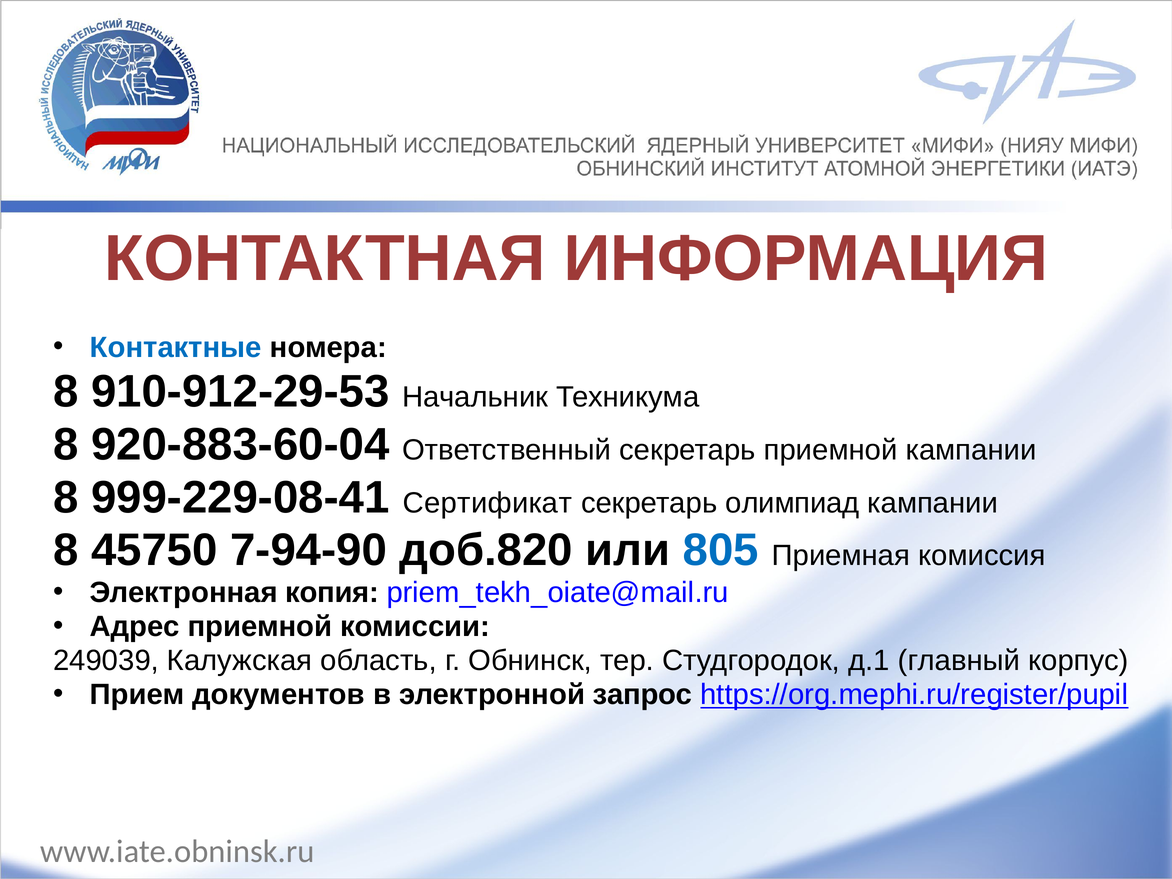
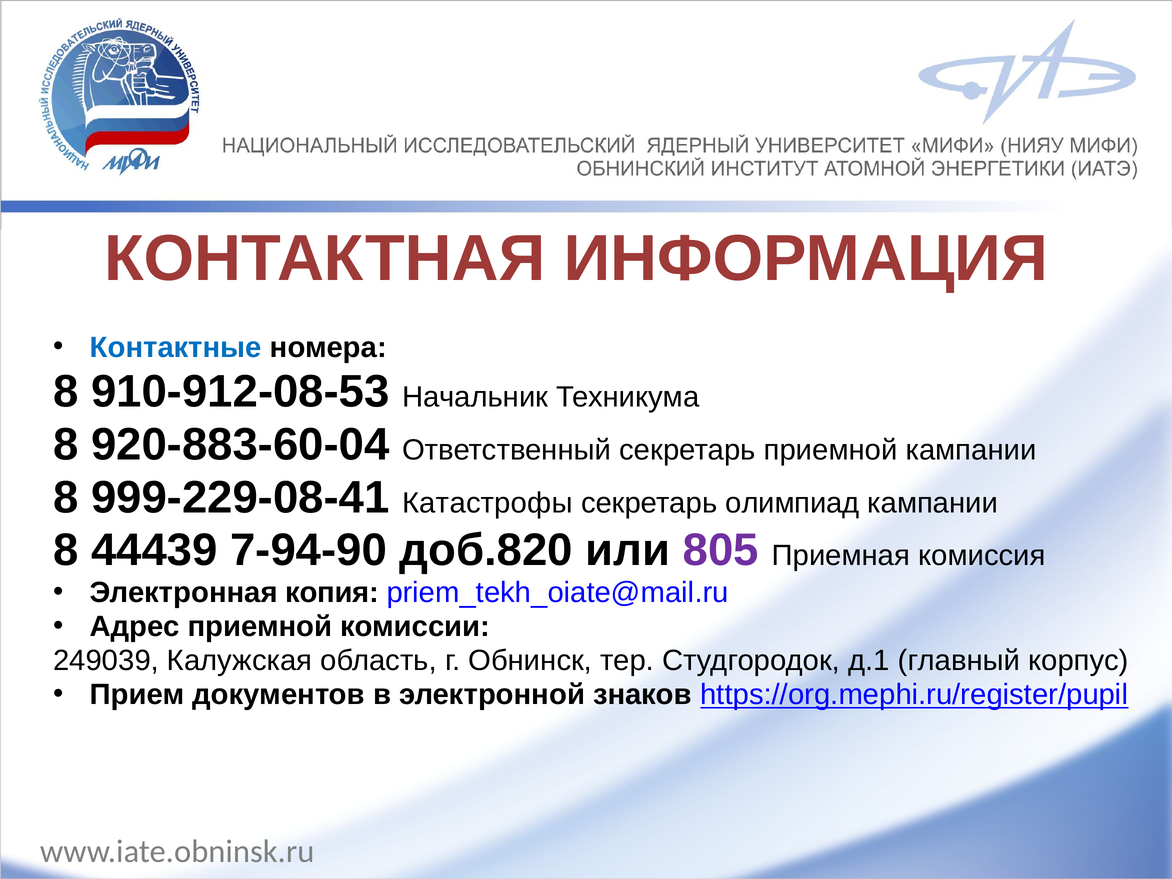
910-912-29-53: 910-912-29-53 -> 910-912-08-53 (240, 392)
Сертификат: Сертификат -> Катастрофы (487, 503)
45750: 45750 -> 44439 (154, 550)
805 colour: blue -> purple (721, 550)
запрос: запрос -> знаков (642, 695)
